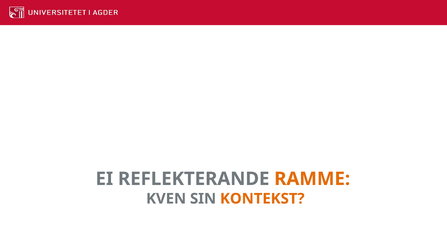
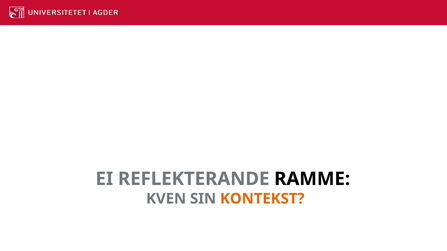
RAMME colour: orange -> black (312, 179)
